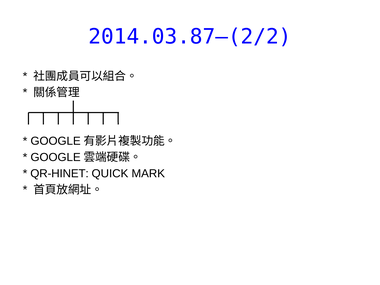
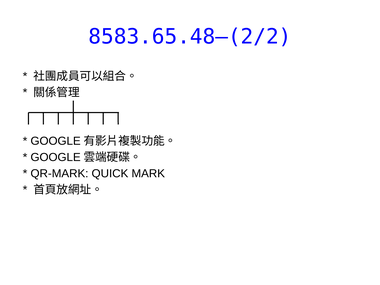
2014.03.87—(2/2: 2014.03.87—(2/2 -> 8583.65.48—(2/2 (190, 37)
QR-HINET: QR-HINET -> QR-MARK (59, 174)
